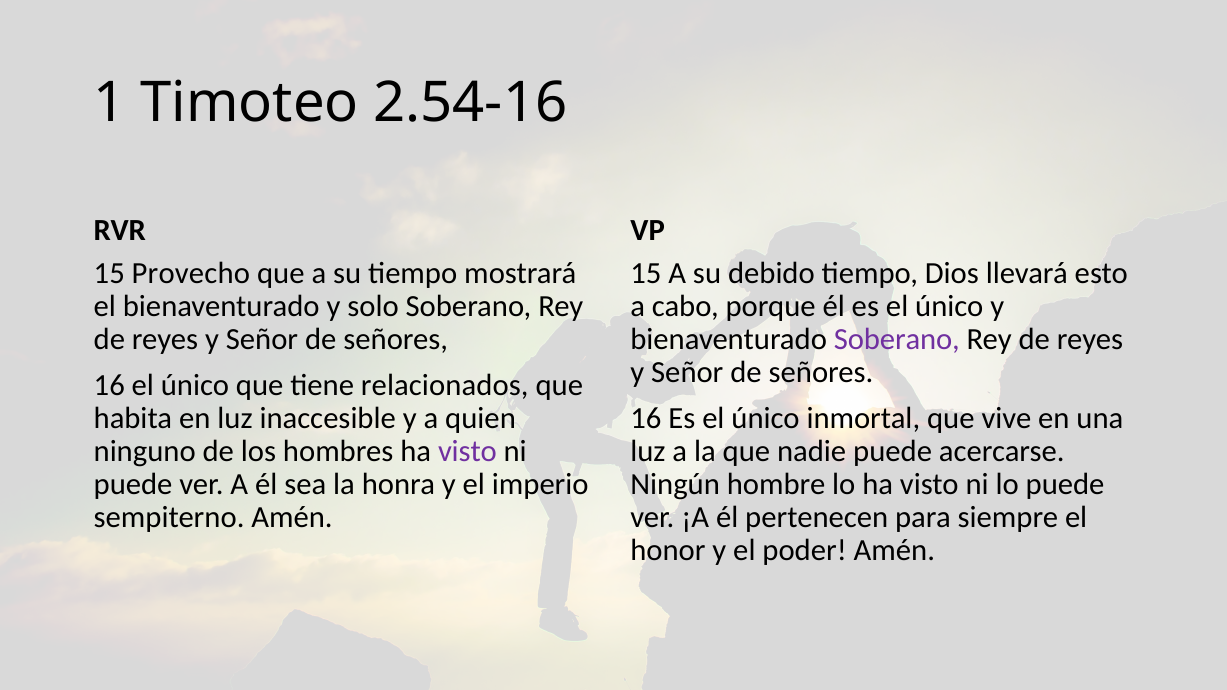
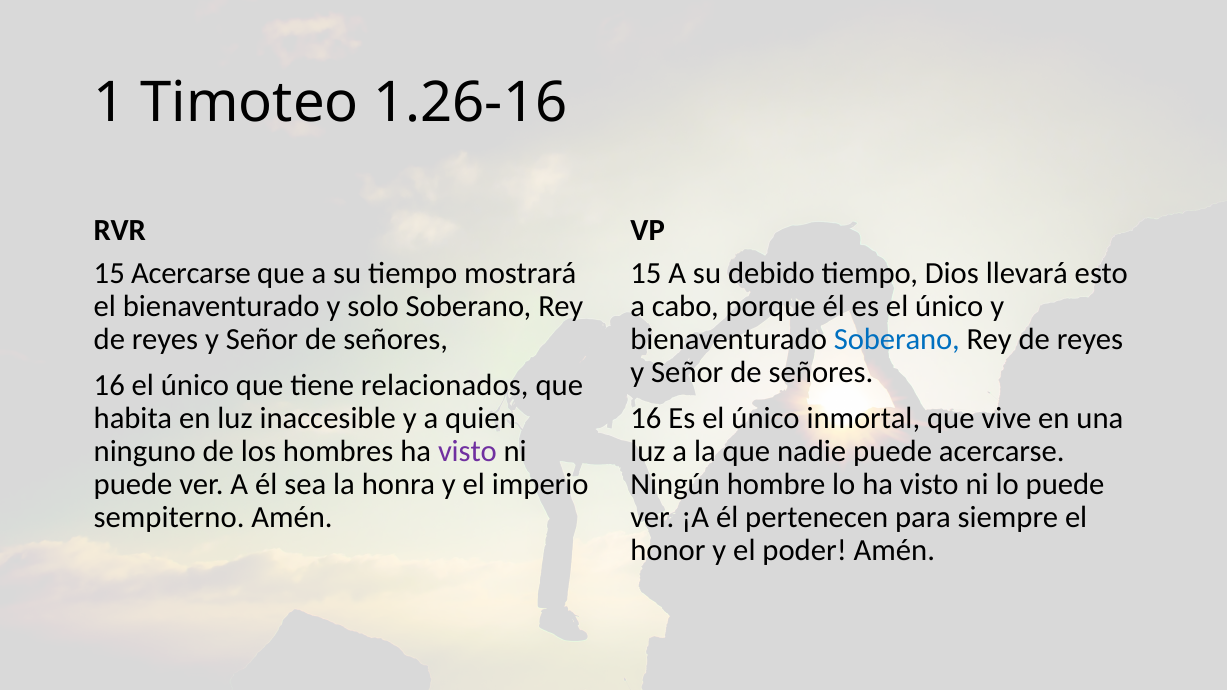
2.54-16: 2.54-16 -> 1.26-16 (470, 103)
15 Provecho: Provecho -> Acercarse (191, 273)
Soberano colour: purple -> blue (897, 339)
